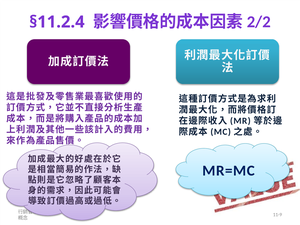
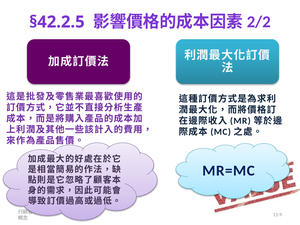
§11.2.4: §11.2.4 -> §42.2.5 (57, 22)
